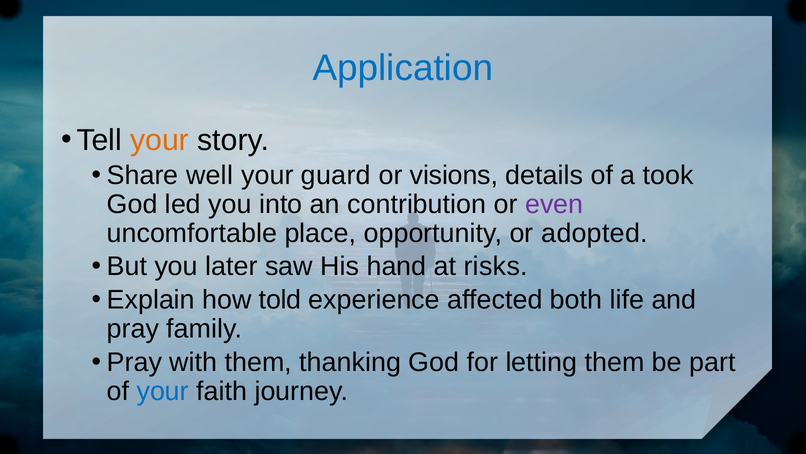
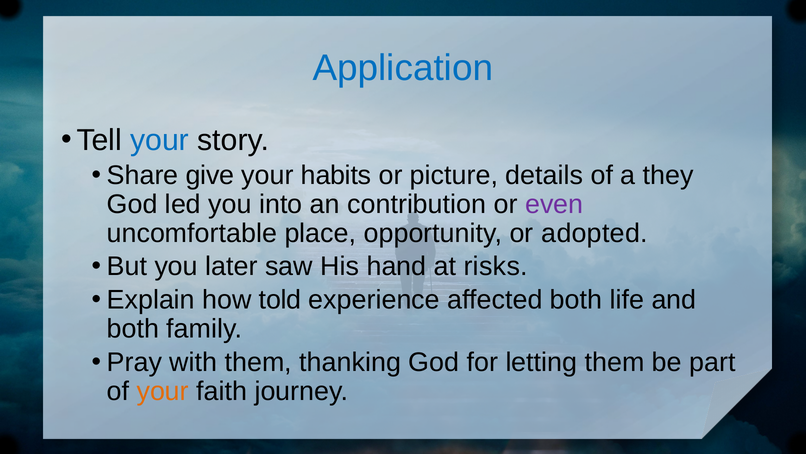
your colour: orange -> blue (160, 140)
well: well -> give (210, 175)
guard: guard -> habits (336, 175)
visions: visions -> picture (454, 175)
took: took -> they (668, 175)
pray: pray -> both (133, 328)
your colour: blue -> orange (163, 391)
